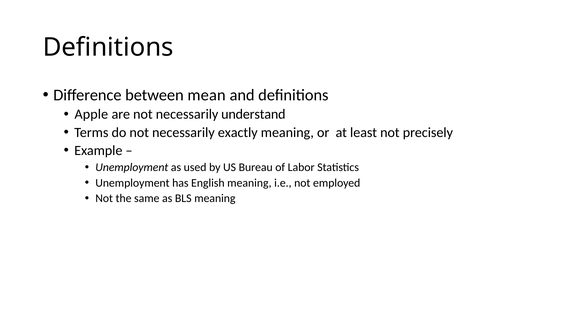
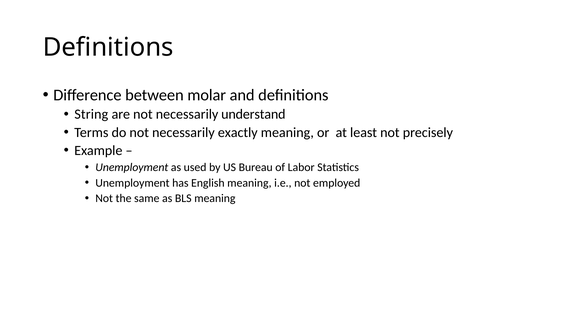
mean: mean -> molar (207, 95)
Apple: Apple -> String (91, 114)
